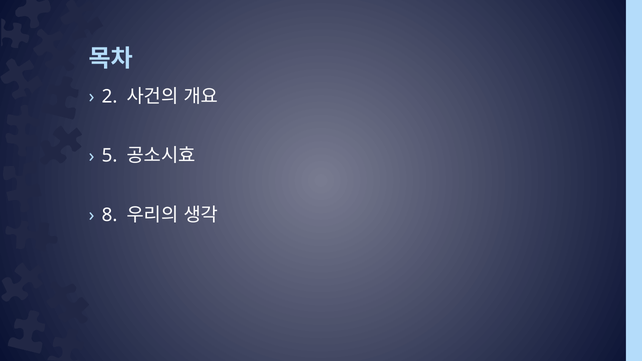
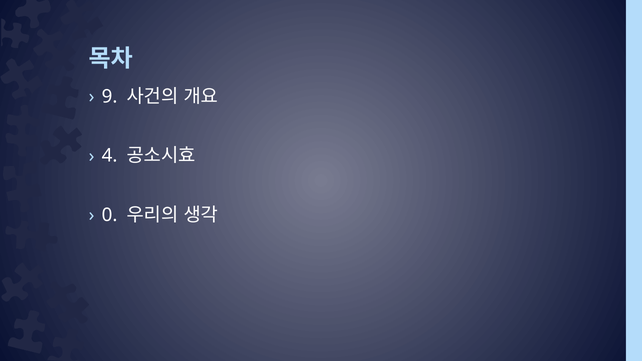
2: 2 -> 9 (110, 97)
5: 5 -> 4 (110, 156)
8: 8 -> 0 (110, 215)
